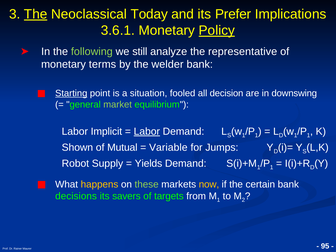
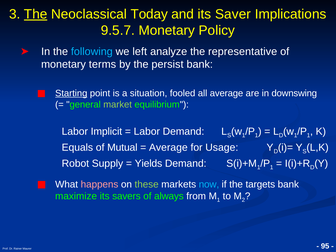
Prefer: Prefer -> Saver (233, 14)
3.6.1: 3.6.1 -> 9.5.7 (118, 30)
Policy underline: present -> none (217, 30)
following colour: light green -> light blue (92, 52)
still: still -> left (140, 52)
welder: welder -> persist (168, 64)
all decision: decision -> average (227, 93)
Labor underline: present -> none (147, 131)
Shown: Shown -> Equals (77, 147)
Variable: Variable -> Average (168, 147)
Jumps: Jumps -> Usage (222, 147)
happens colour: yellow -> pink (100, 184)
now colour: yellow -> light blue (209, 184)
certain: certain -> targets (260, 184)
decisions: decisions -> maximize (76, 196)
targets: targets -> always (169, 196)
